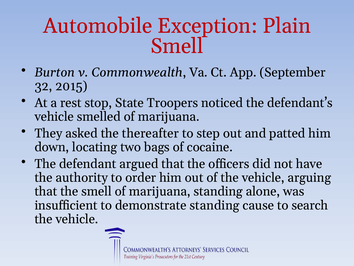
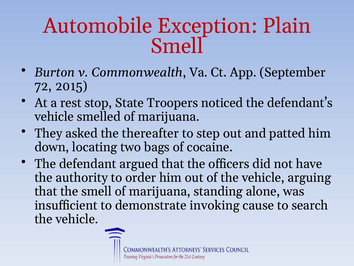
32: 32 -> 72 (43, 86)
demonstrate standing: standing -> invoking (215, 205)
